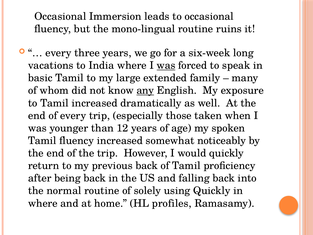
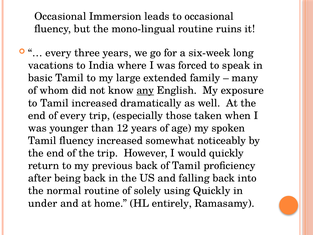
was underline: present -> none (166, 65)
where: where -> under (43, 203)
profiles: profiles -> entirely (172, 203)
